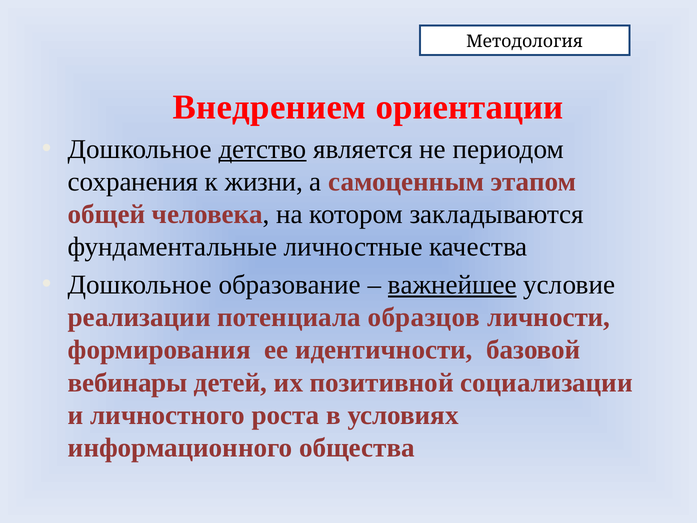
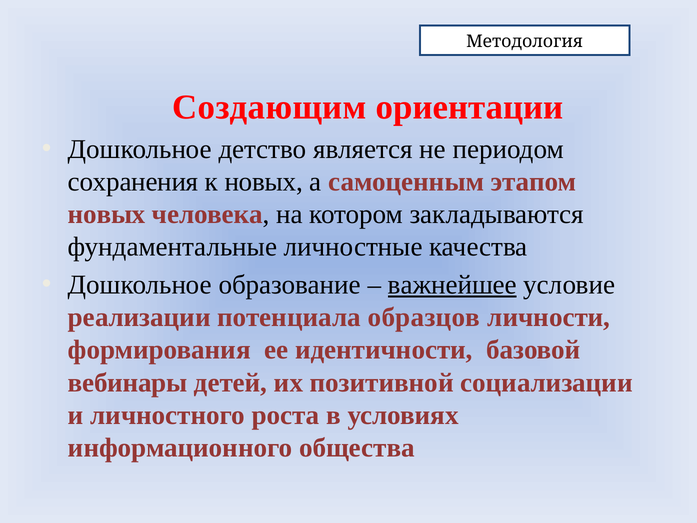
Внедрением: Внедрением -> Создающим (269, 107)
детство underline: present -> none (263, 149)
к жизни: жизни -> новых (264, 182)
общей: общей -> новых (107, 214)
